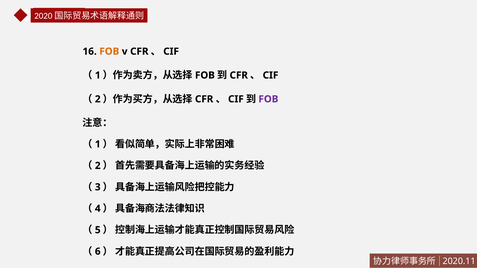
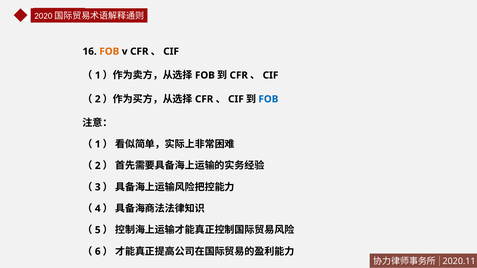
FOB colour: purple -> blue (268, 99)
